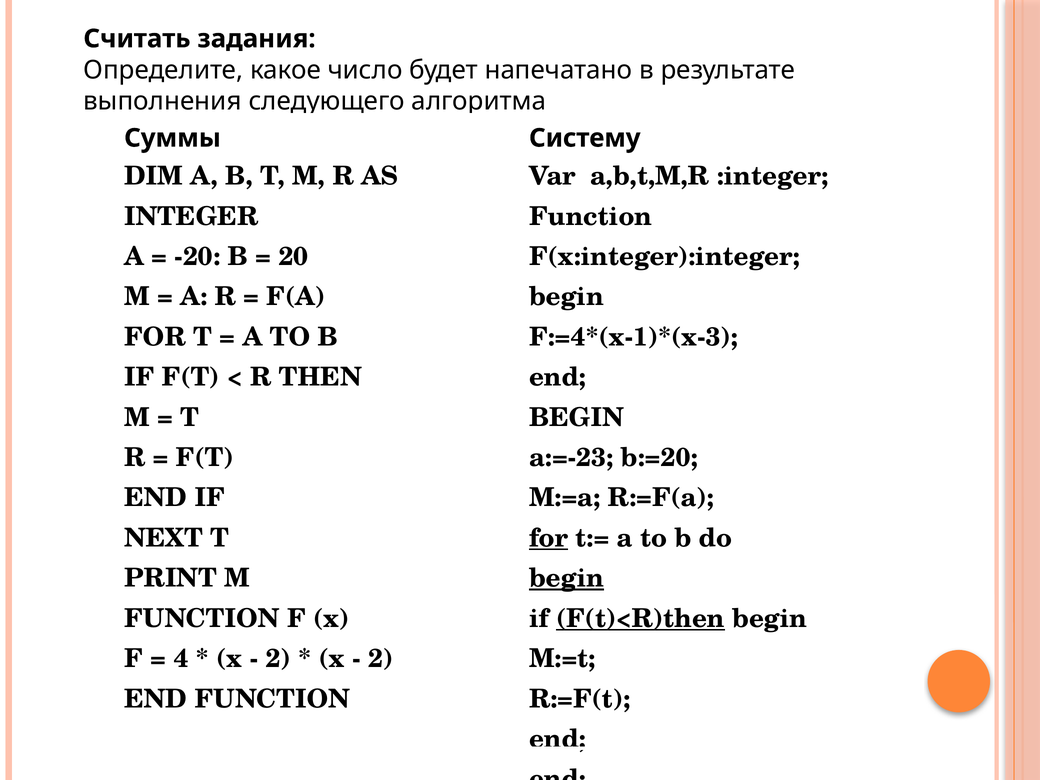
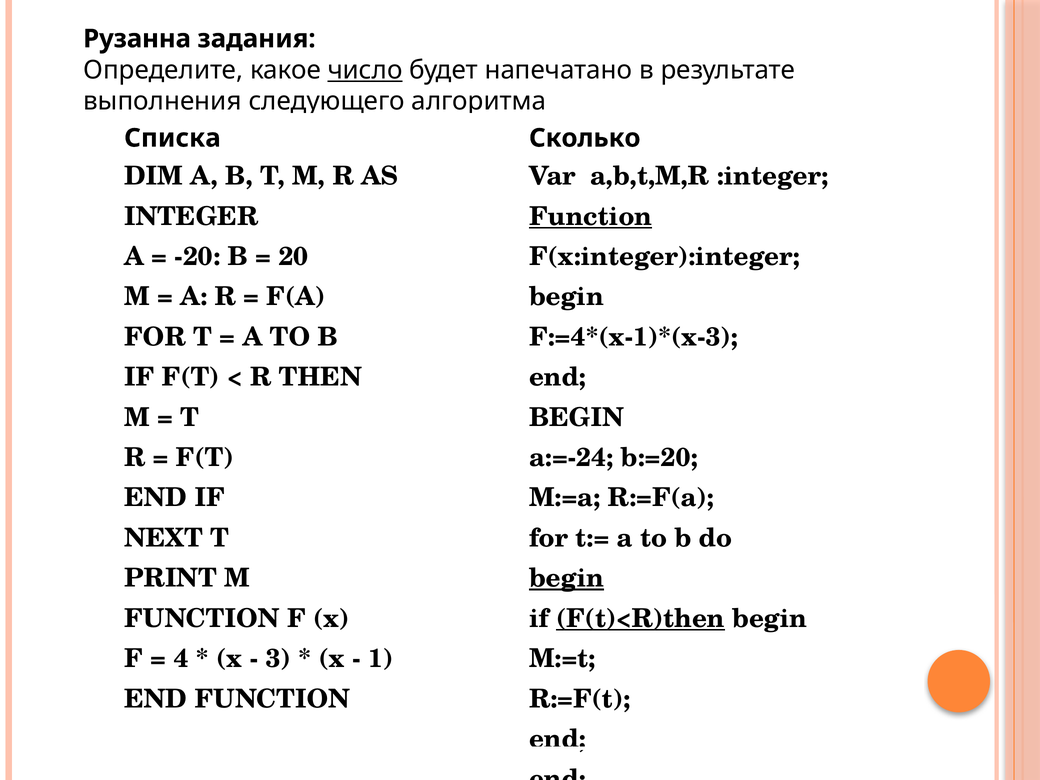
Считать: Считать -> Рузанна (137, 39)
число underline: none -> present (365, 70)
Суммы: Суммы -> Списка (172, 138)
Систему: Систему -> Сколько (585, 138)
Function underline: none -> present (591, 216)
a:=-23: a:=-23 -> a:=-24 (571, 458)
for underline: present -> none (549, 538)
2: 2 -> 3 (278, 659)
2: 2 -> 1 (381, 659)
